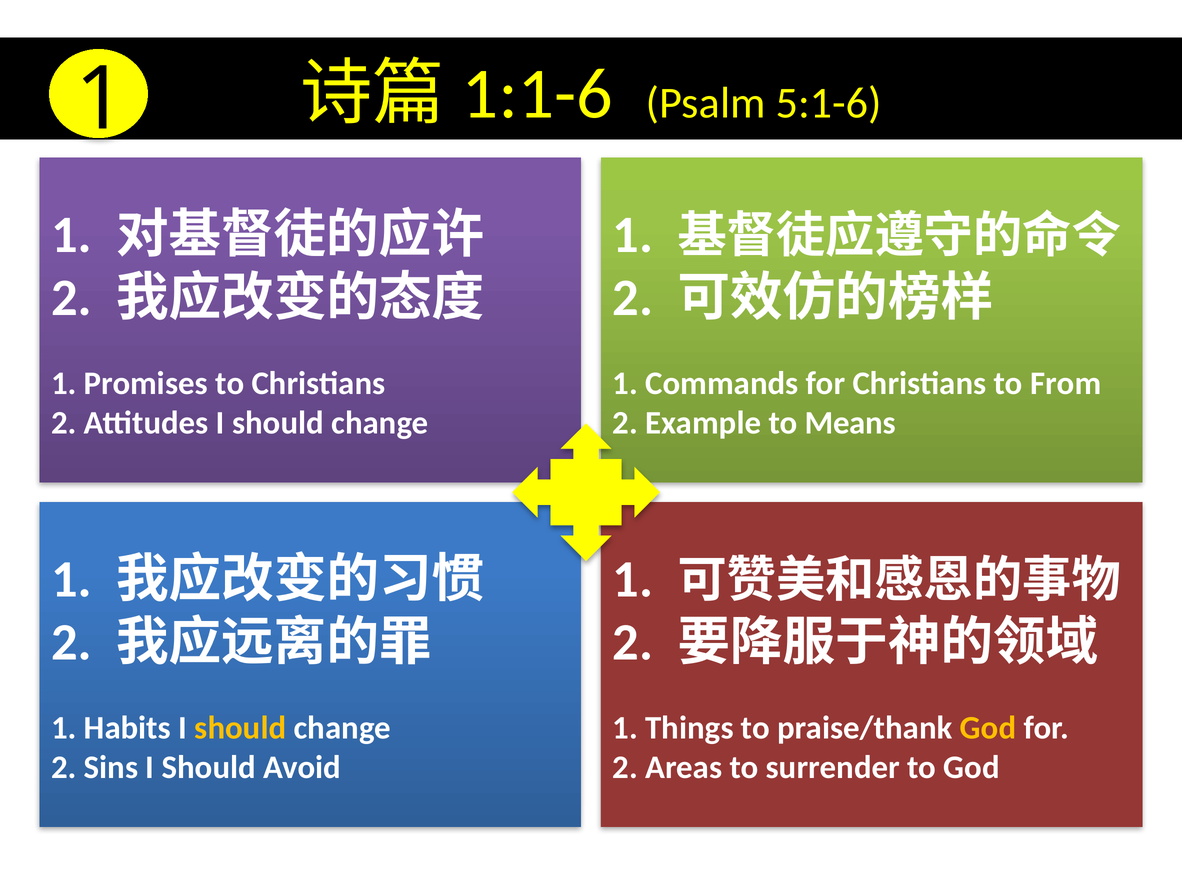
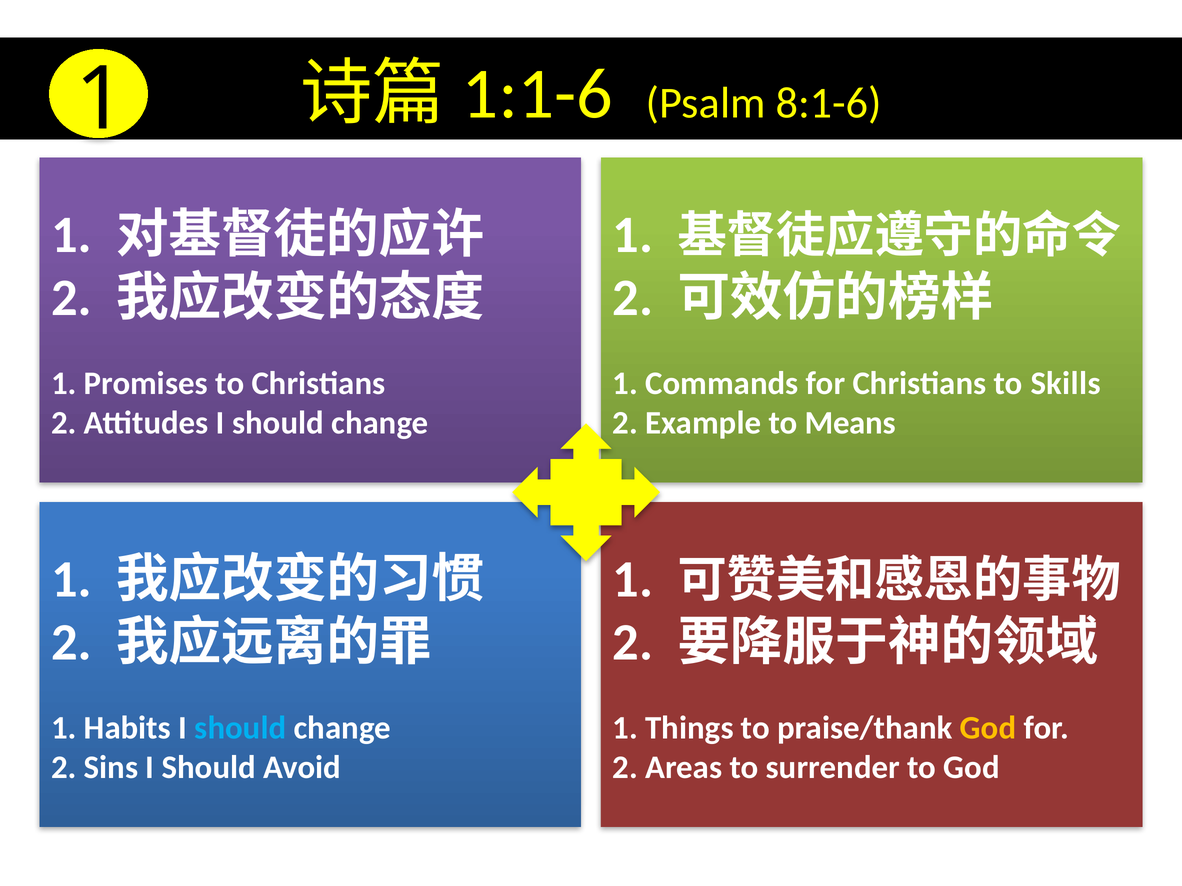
5:1-6: 5:1-6 -> 8:1-6 (829, 103)
From: From -> Skills (1066, 383)
should colour: yellow -> light blue (240, 728)
